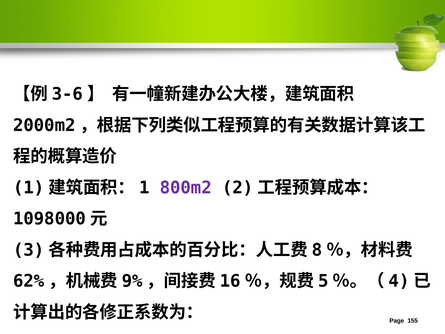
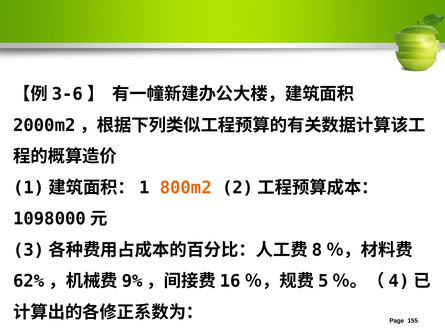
800m2 colour: purple -> orange (186, 188)
